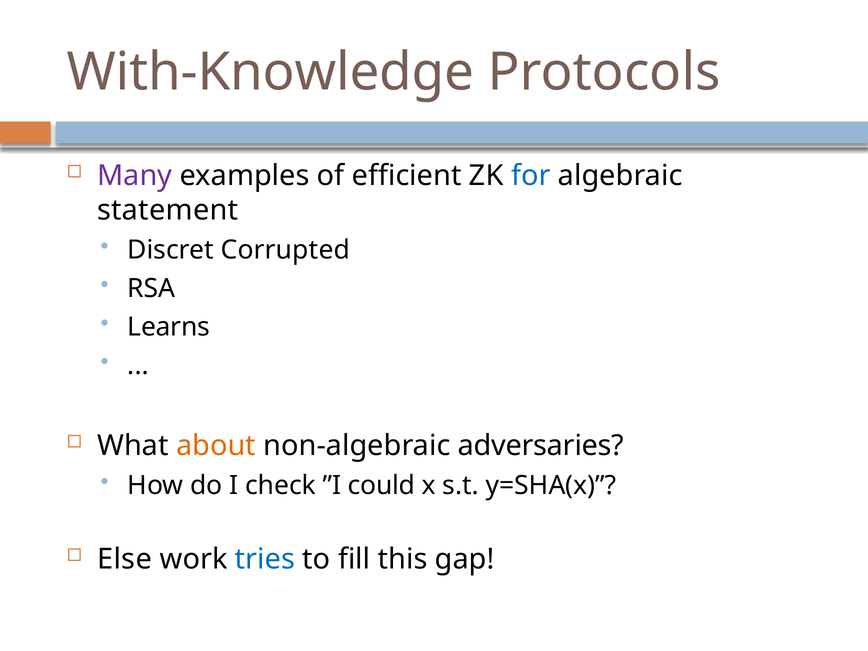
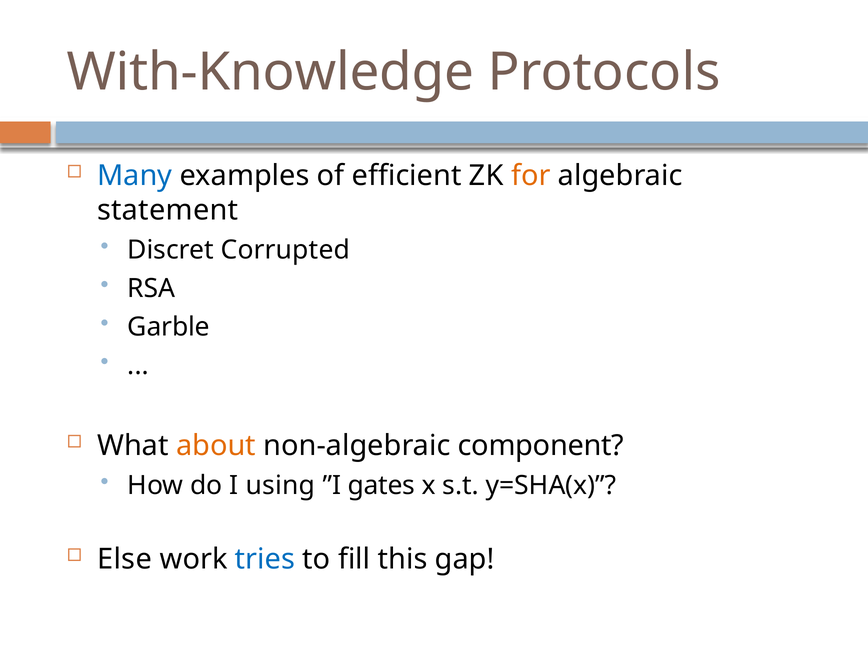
Many colour: purple -> blue (135, 176)
for colour: blue -> orange (531, 176)
Learns: Learns -> Garble (169, 327)
adversaries: adversaries -> component (541, 446)
check: check -> using (280, 485)
could: could -> gates (381, 485)
